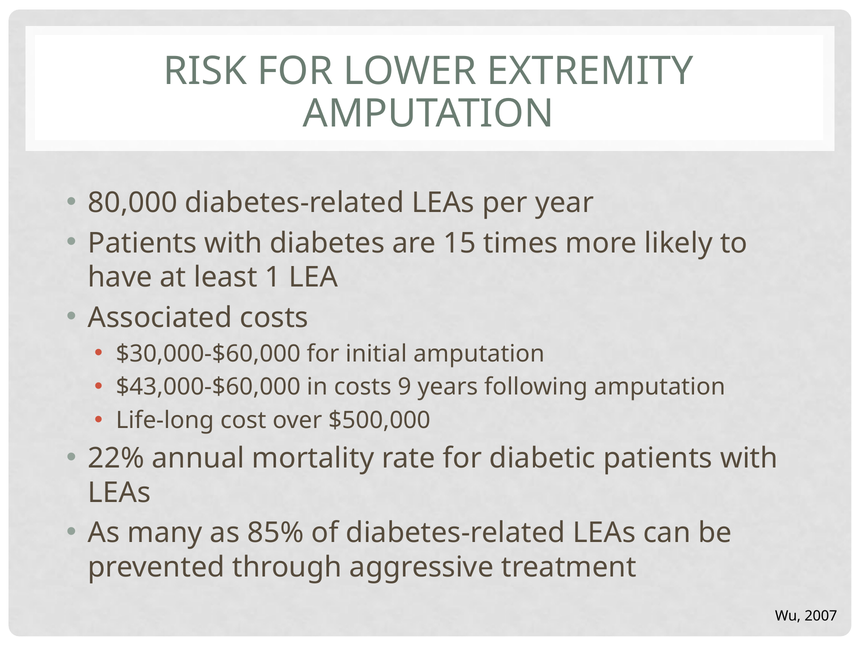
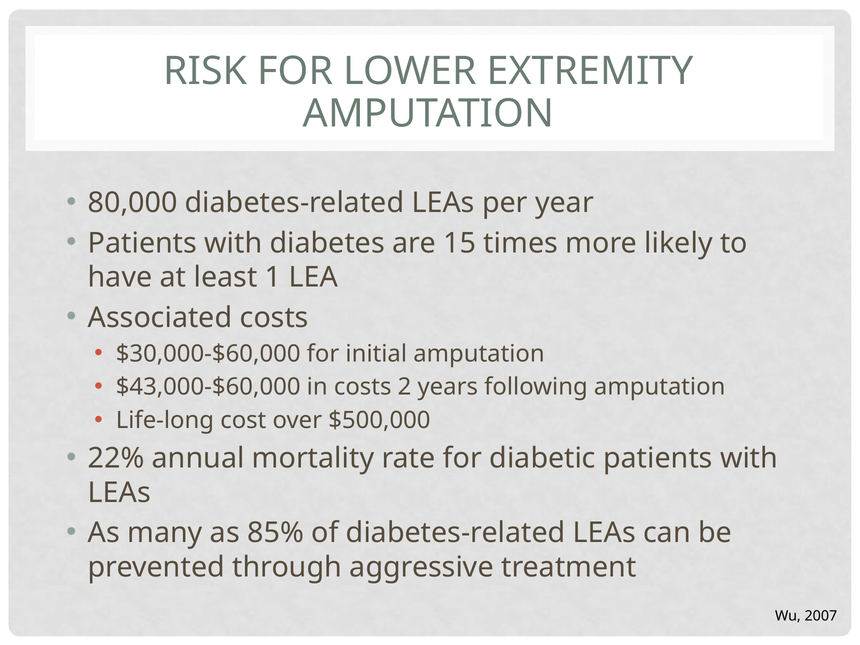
9: 9 -> 2 (404, 387)
